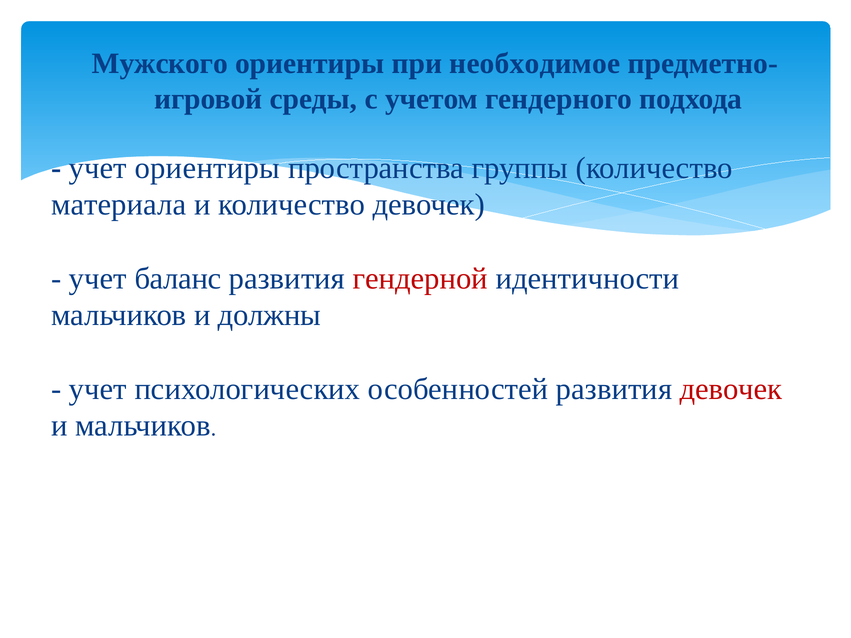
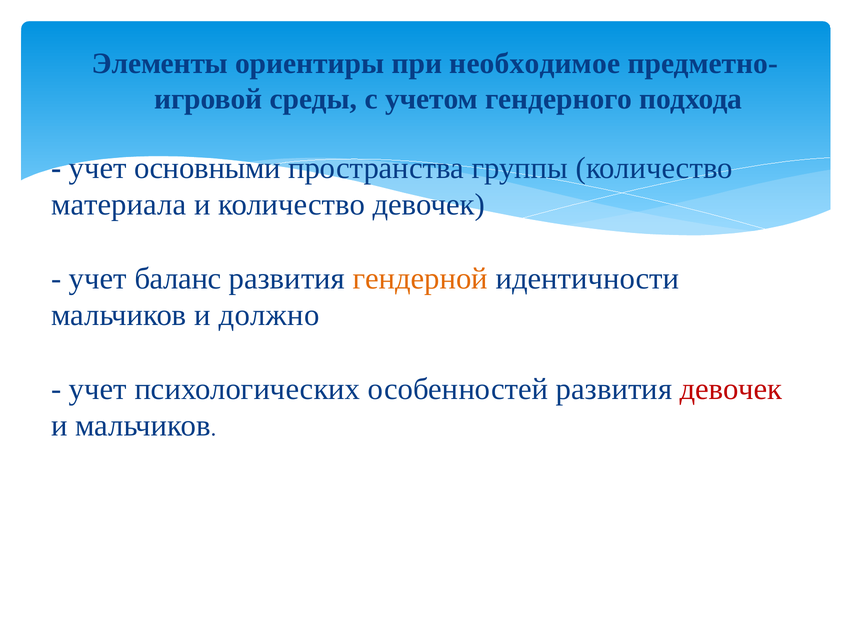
Мужского: Мужского -> Элементы (160, 64)
учет ориентиры: ориентиры -> основными (208, 168)
гендерной colour: red -> orange (420, 279)
должны: должны -> должно (269, 315)
